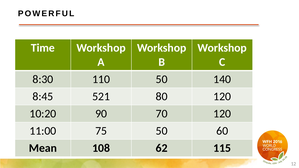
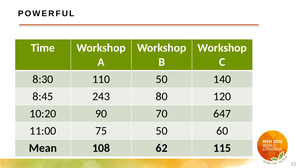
521: 521 -> 243 (101, 97)
70 120: 120 -> 647 (222, 114)
